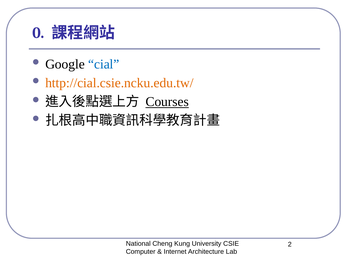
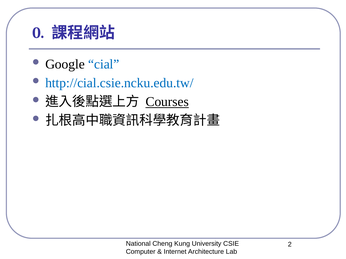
http://cial.csie.ncku.edu.tw/ colour: orange -> blue (119, 83)
